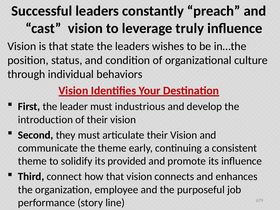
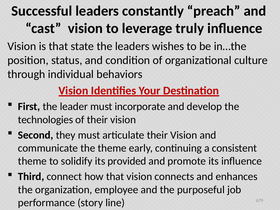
industrious: industrious -> incorporate (140, 107)
introduction: introduction -> technologies (45, 120)
